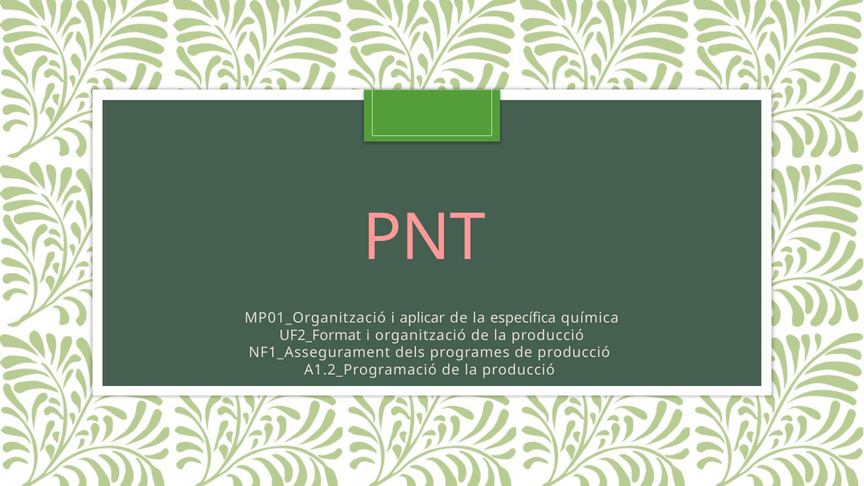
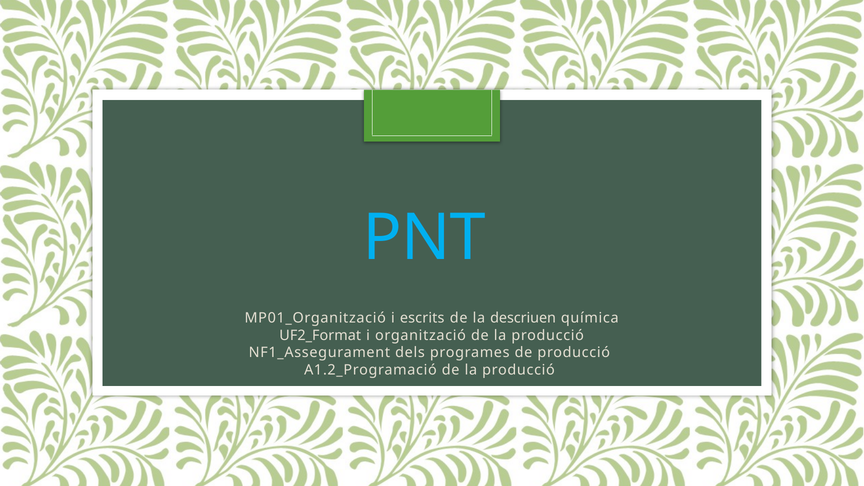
PNT colour: pink -> light blue (424, 238)
aplicar: aplicar -> escrits (422, 318)
específica: específica -> descriuen (523, 318)
